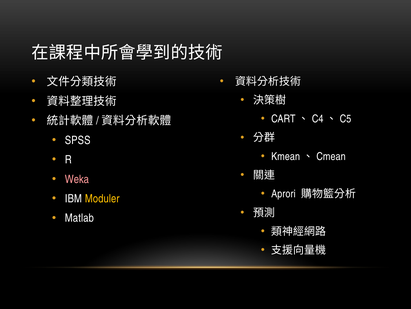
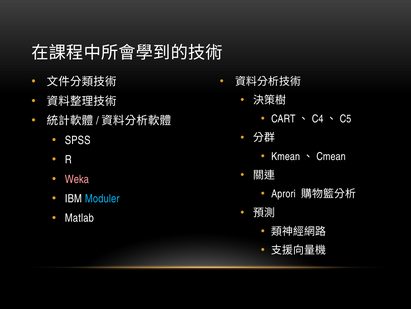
Moduler colour: yellow -> light blue (102, 198)
